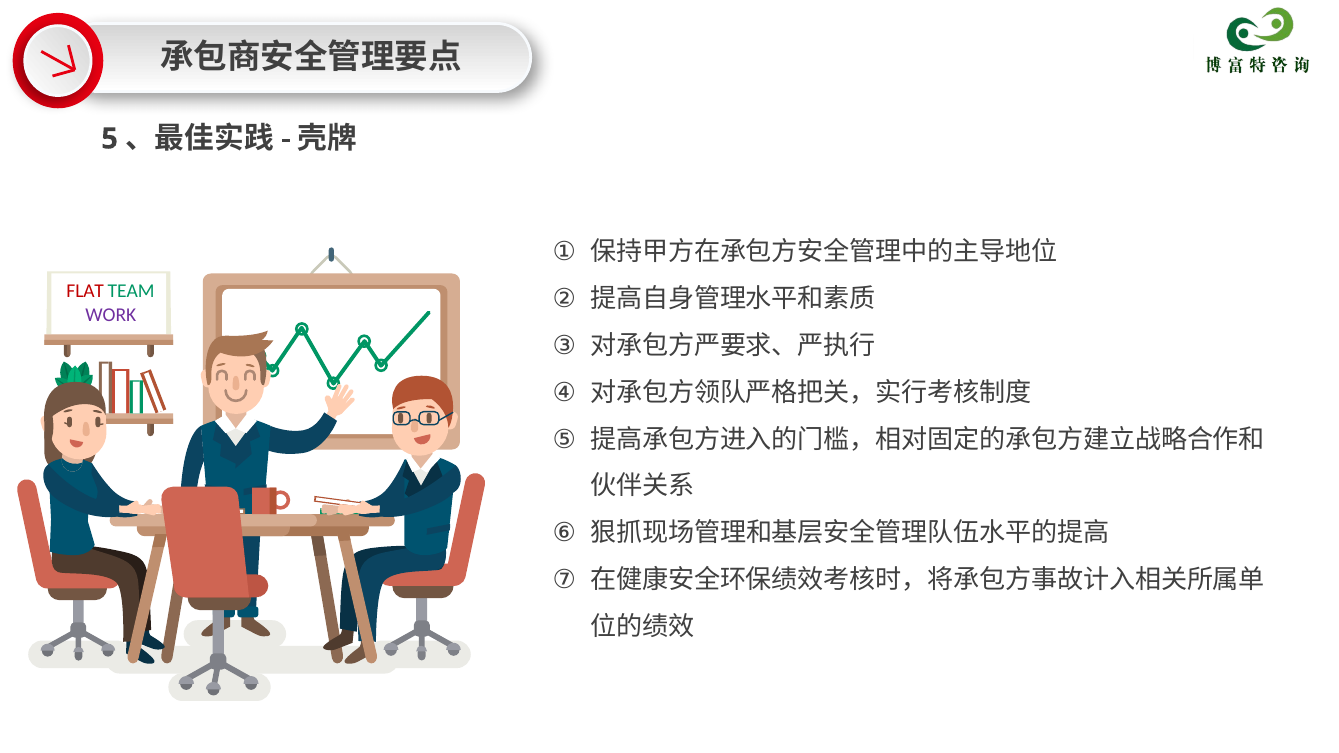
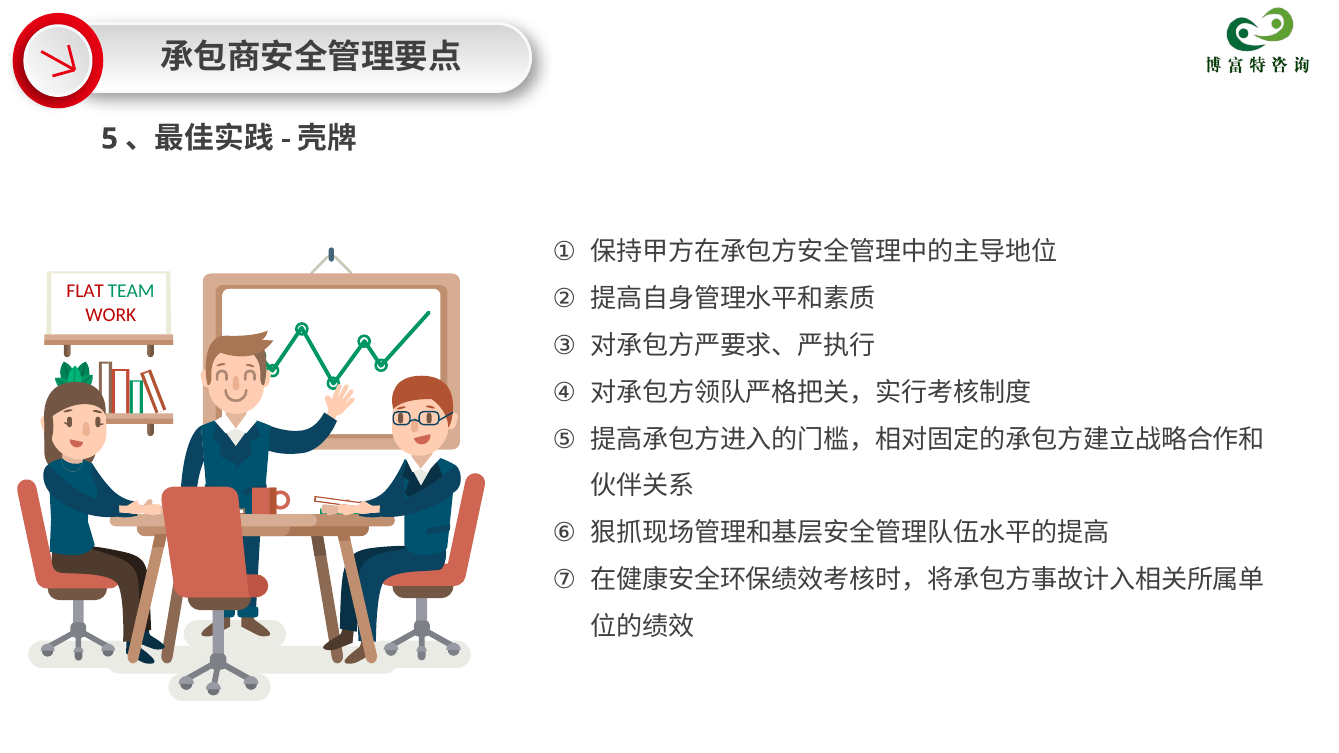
WORK colour: purple -> red (111, 315)
